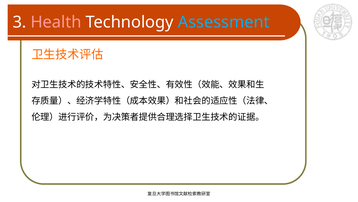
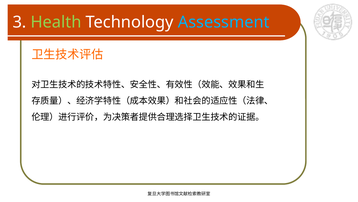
Health colour: pink -> light green (56, 22)
